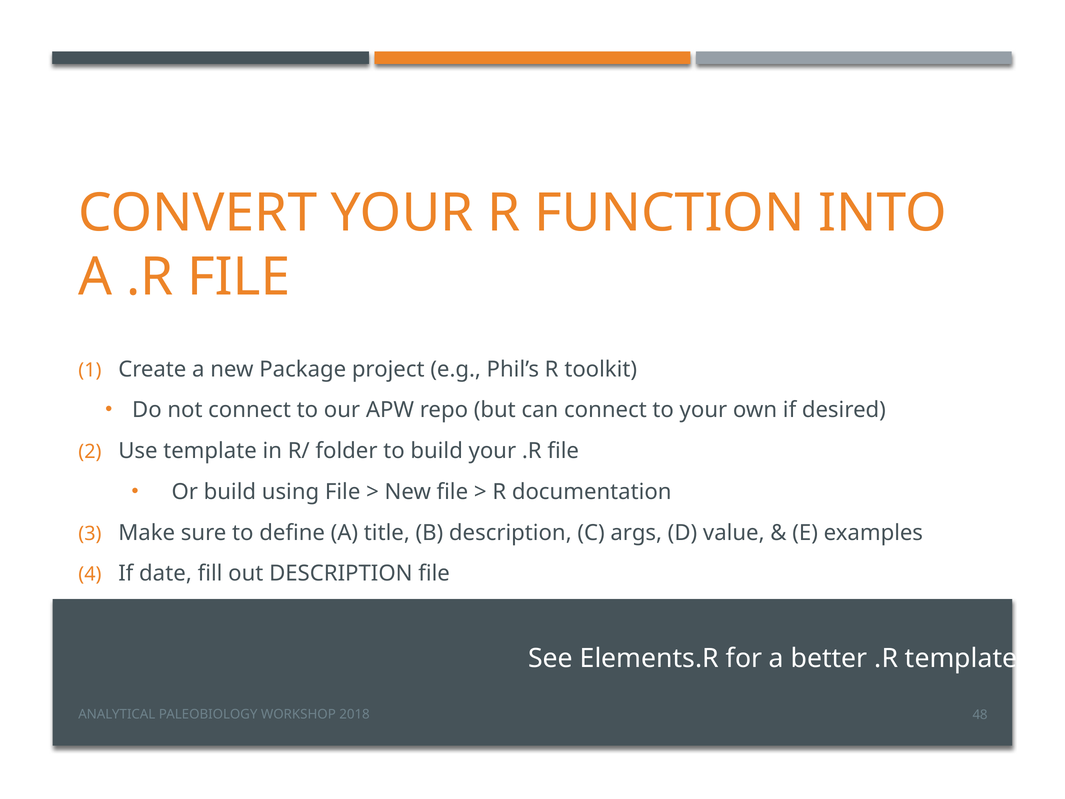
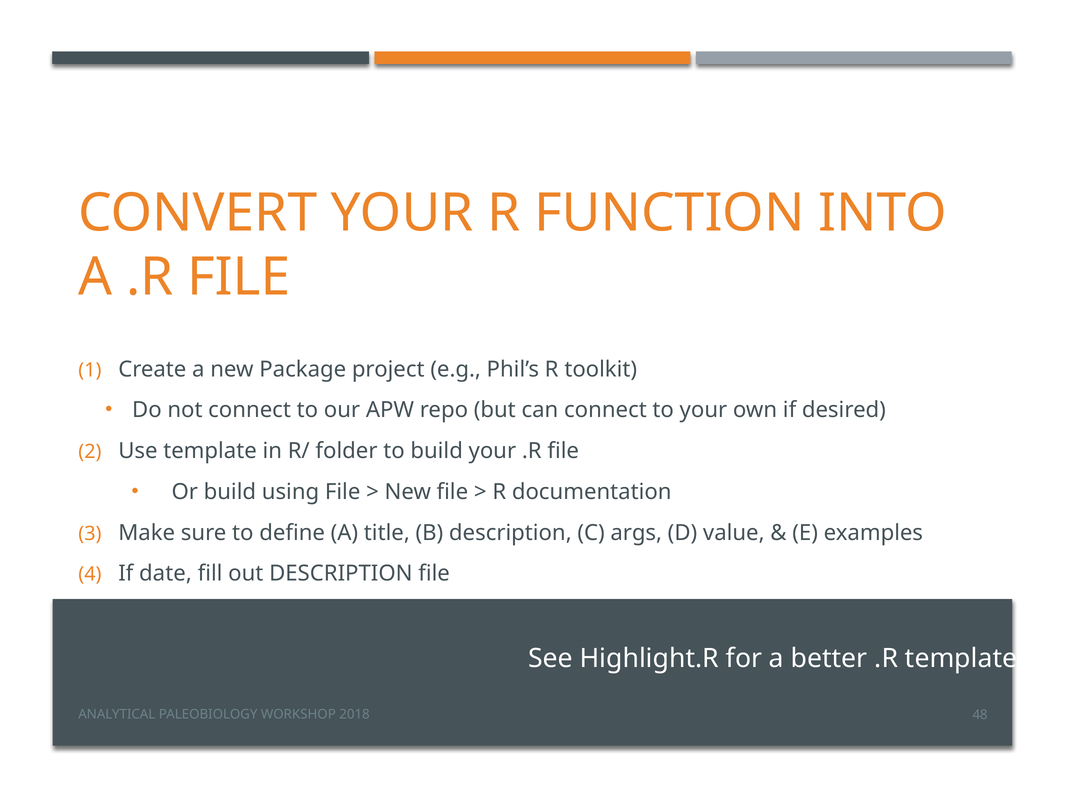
Elements.R: Elements.R -> Highlight.R (649, 658)
